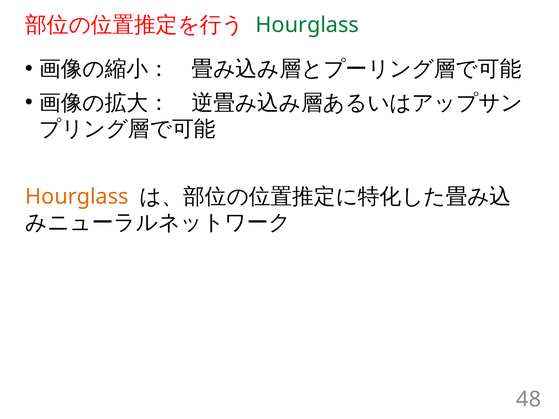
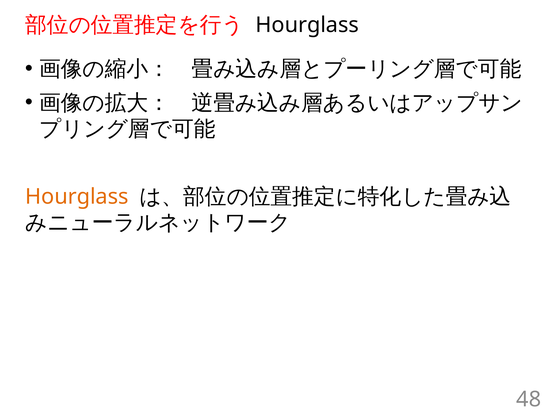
Hourglass colour: green -> black (307, 25)
